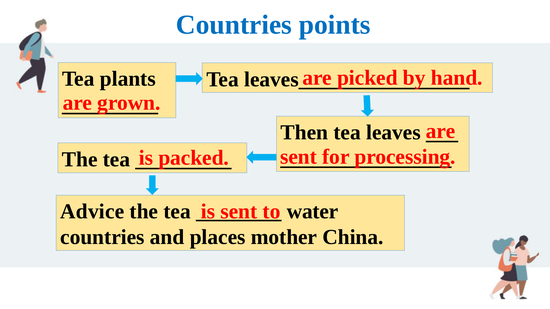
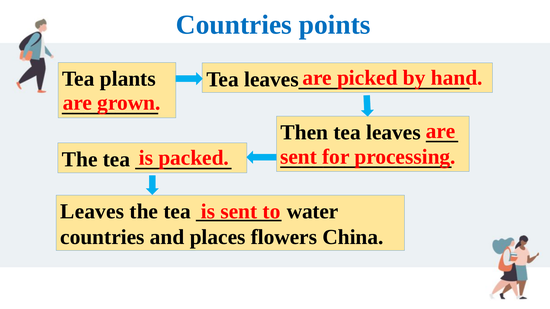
Advice: Advice -> Leaves (92, 212)
mother: mother -> flowers (284, 237)
